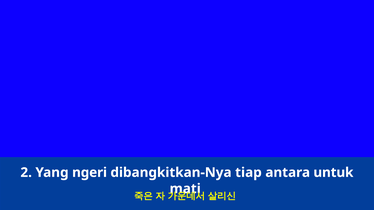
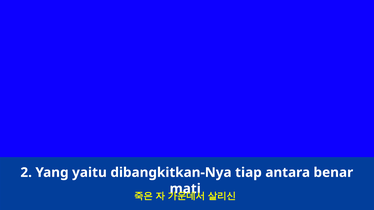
ngeri: ngeri -> yaitu (89, 173)
untuk: untuk -> benar (333, 173)
